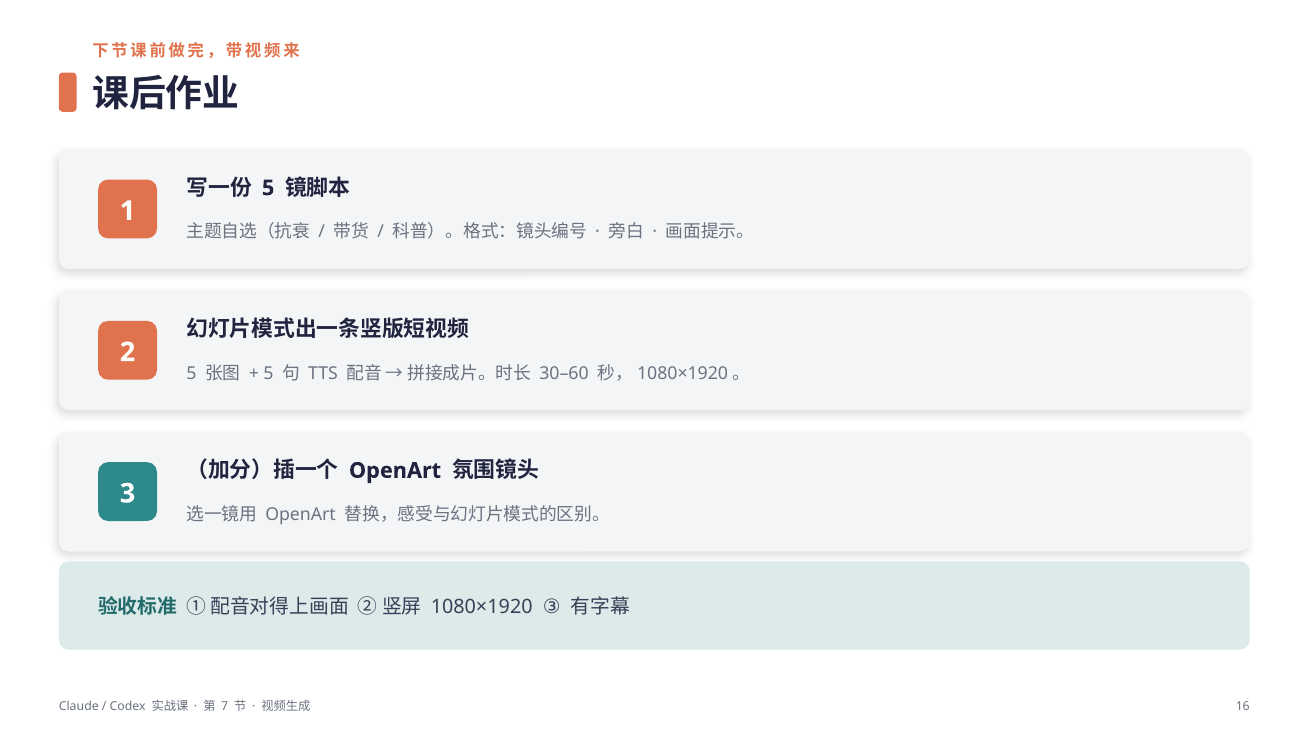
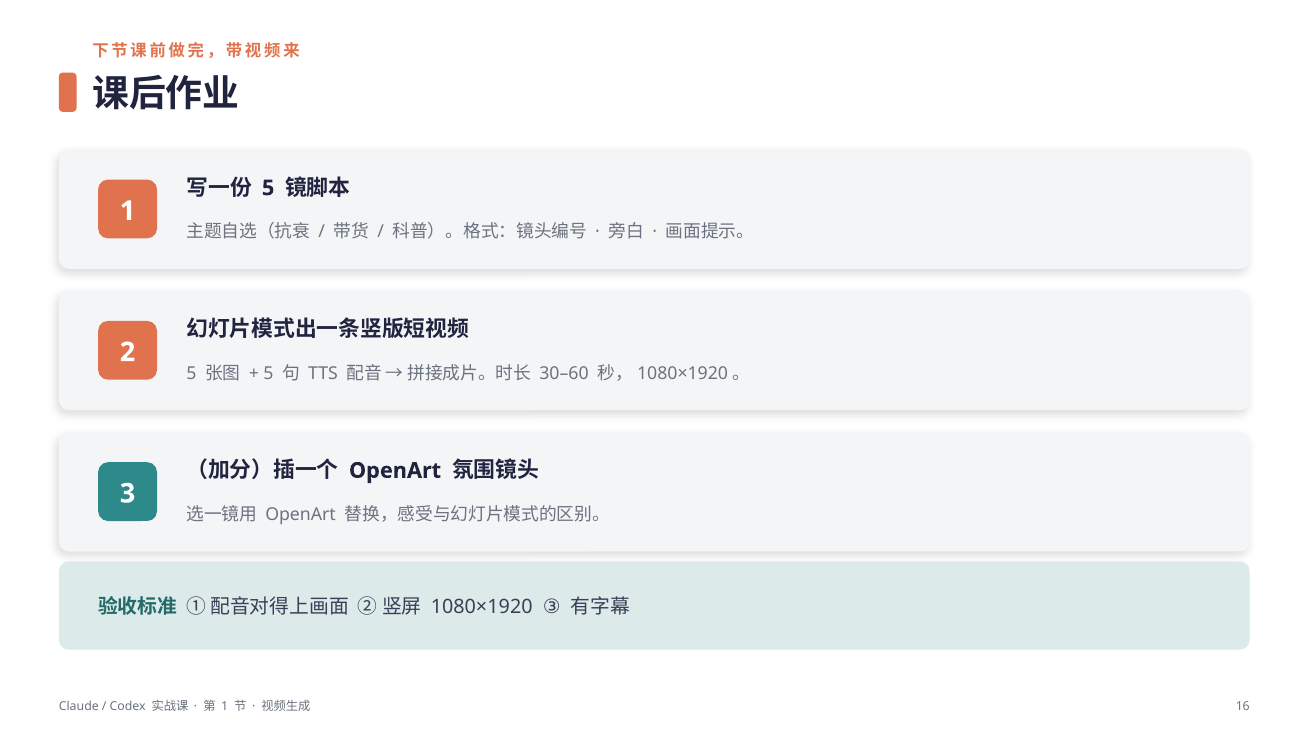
7: 7 -> 1 (225, 707)
